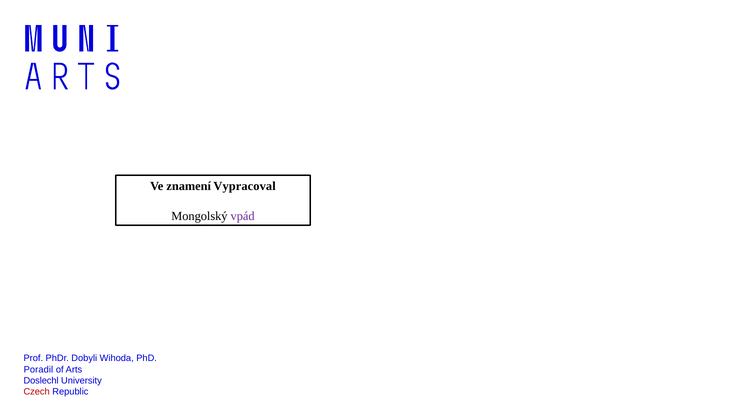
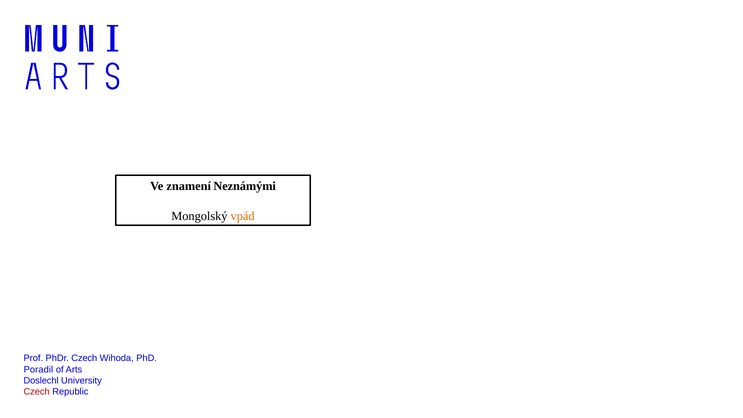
Vypracoval: Vypracoval -> Neznámými (245, 186)
vpád colour: purple -> orange (243, 216)
PhDr Dobyli: Dobyli -> Czech (84, 358)
